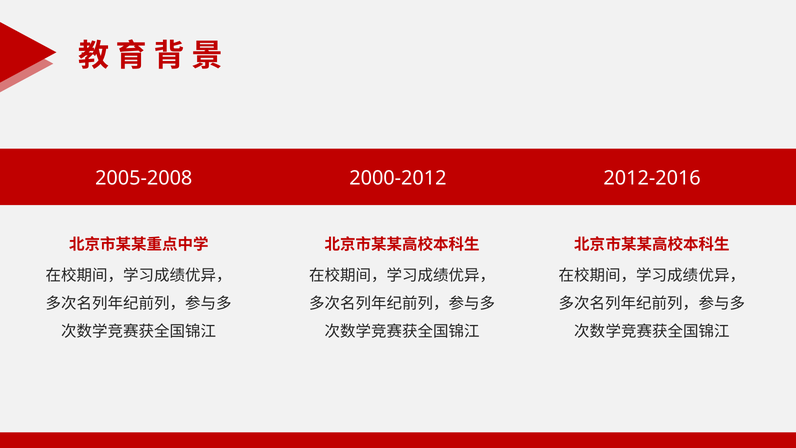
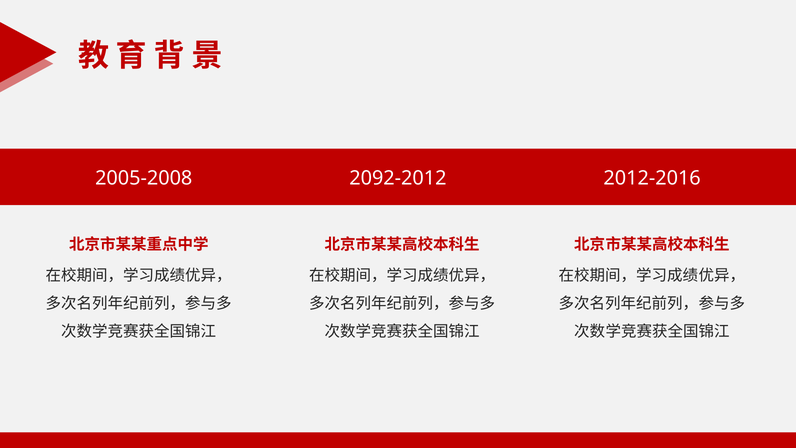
2000-2012: 2000-2012 -> 2092-2012 (398, 178)
